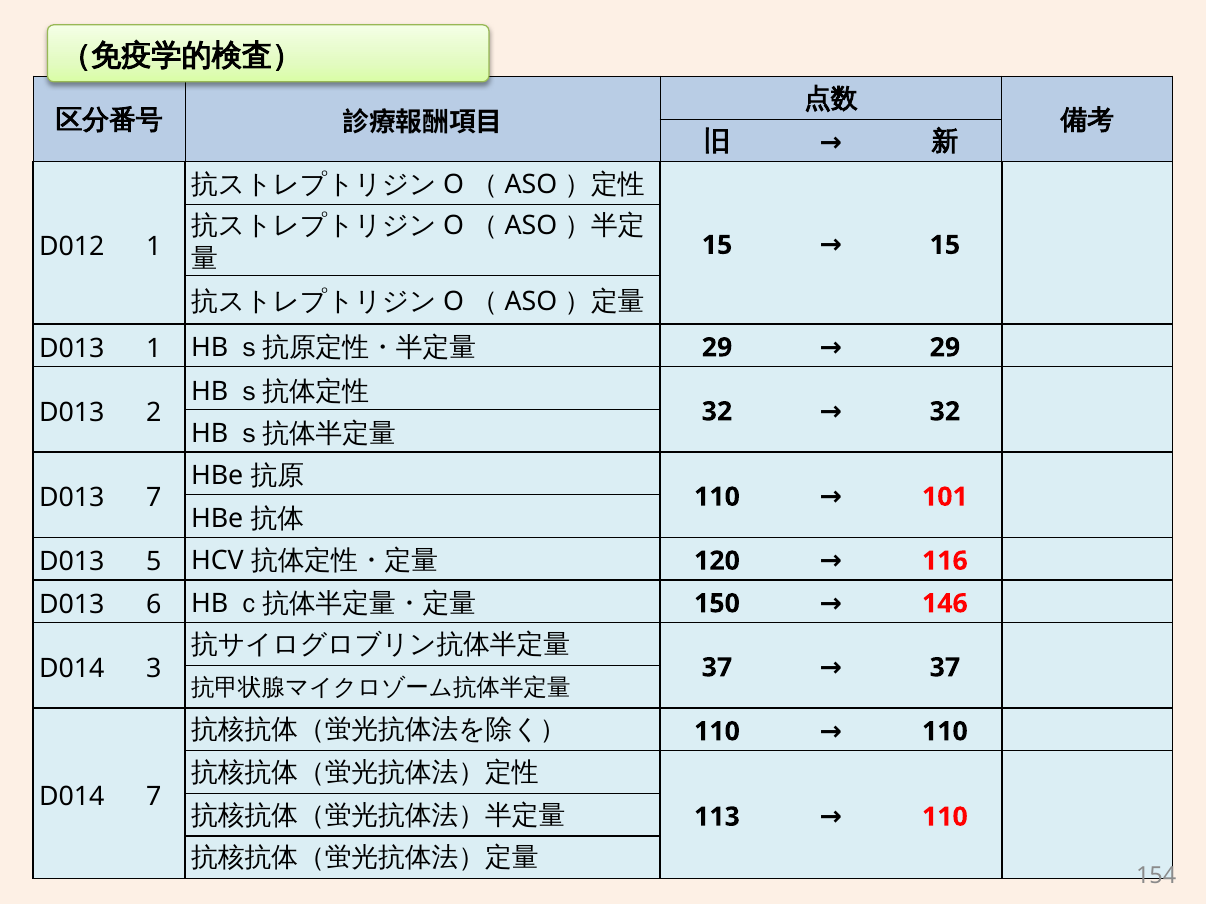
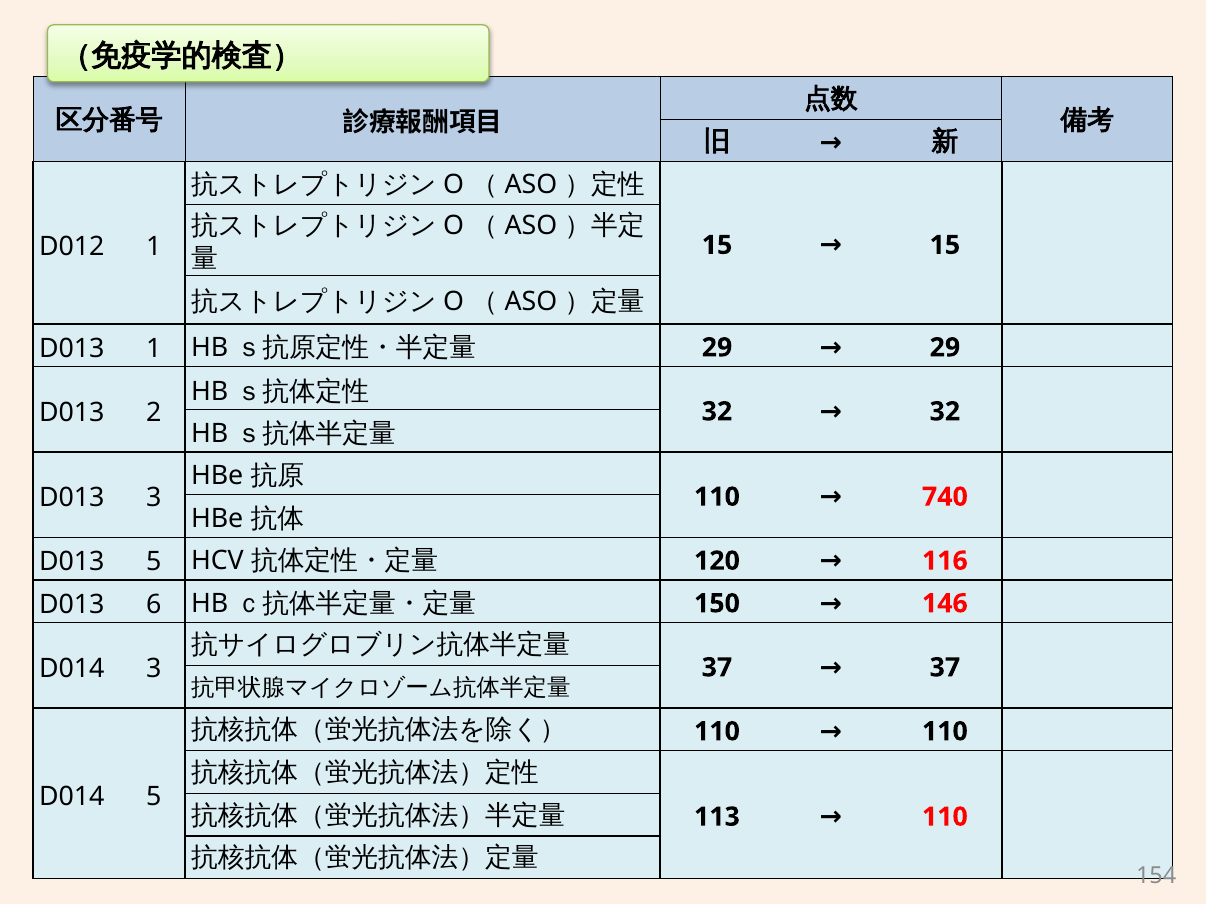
D013 7: 7 -> 3 (154, 498)
101: 101 -> 740 (945, 497)
D014 7: 7 -> 5 (154, 797)
